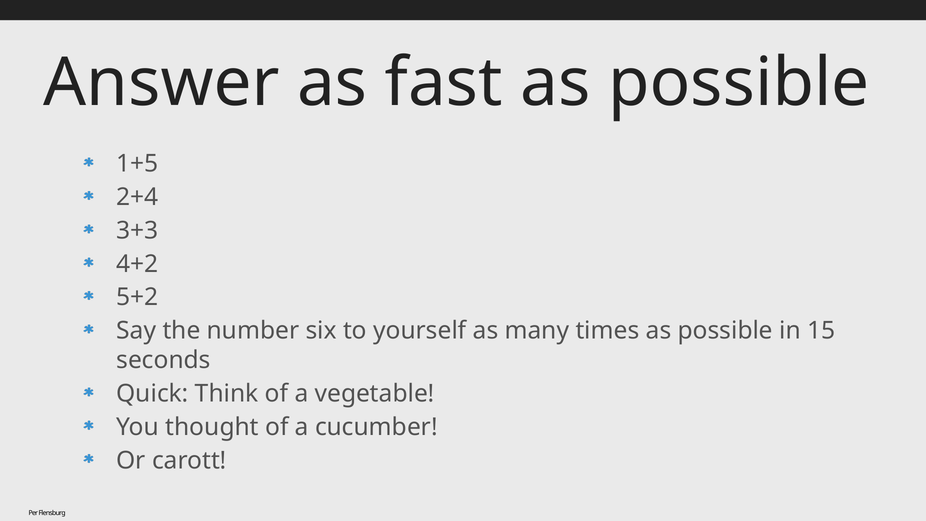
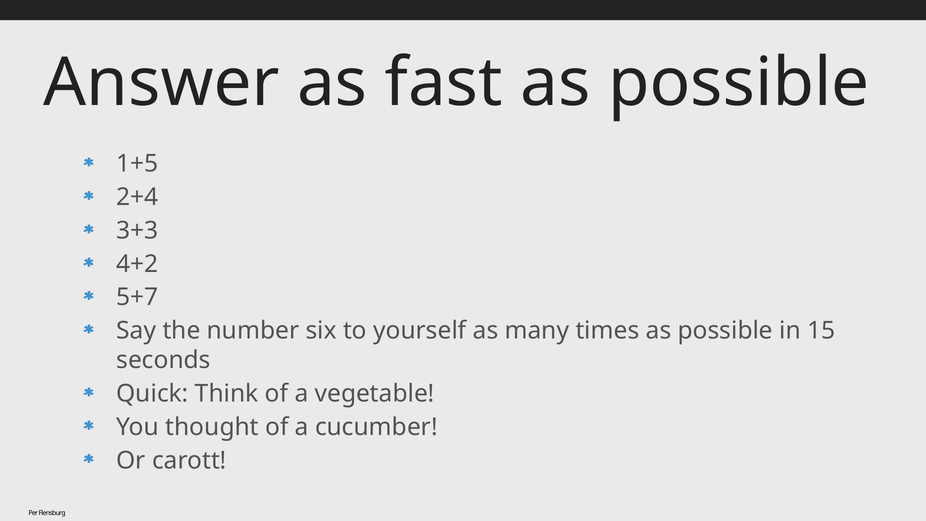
5+2: 5+2 -> 5+7 (137, 297)
